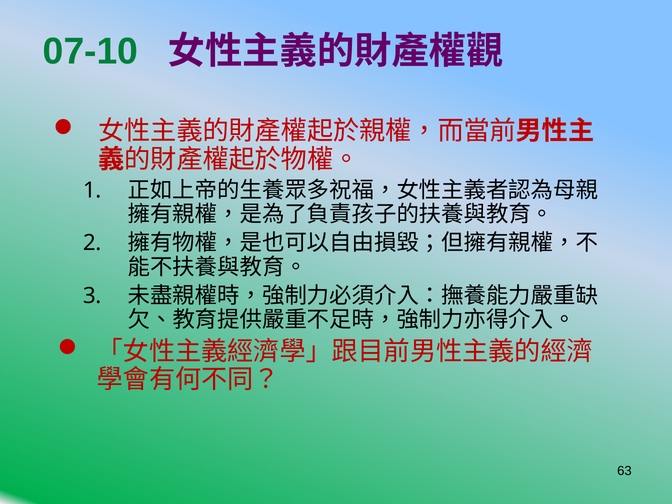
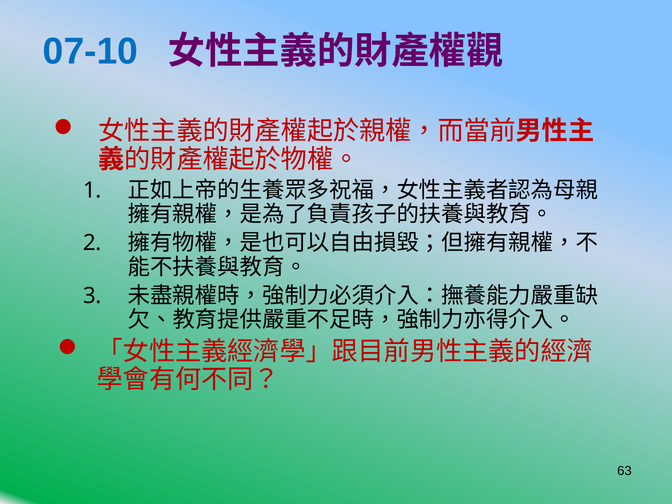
07-10 colour: green -> blue (91, 51)
